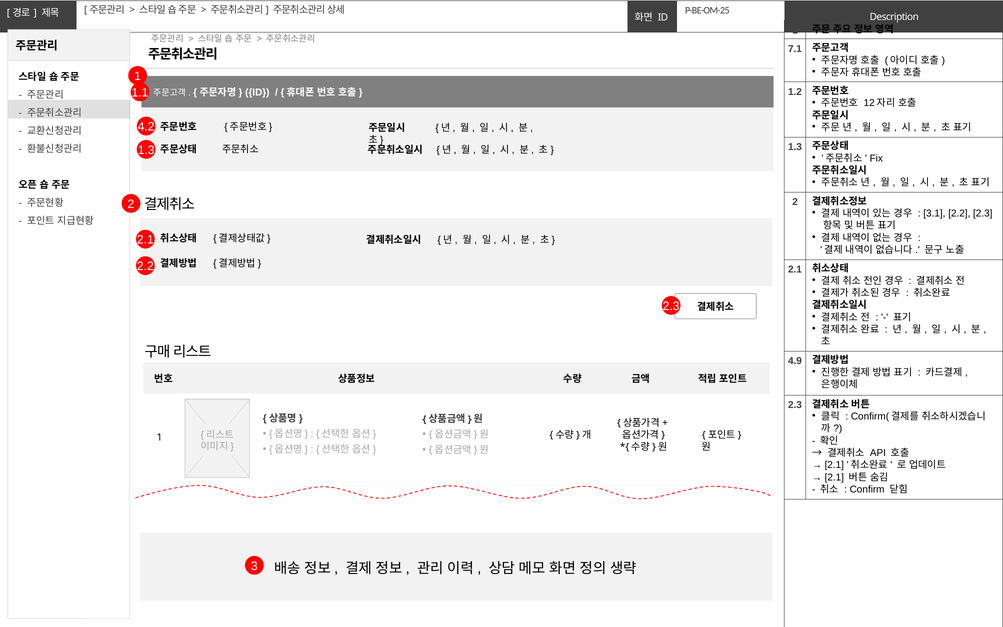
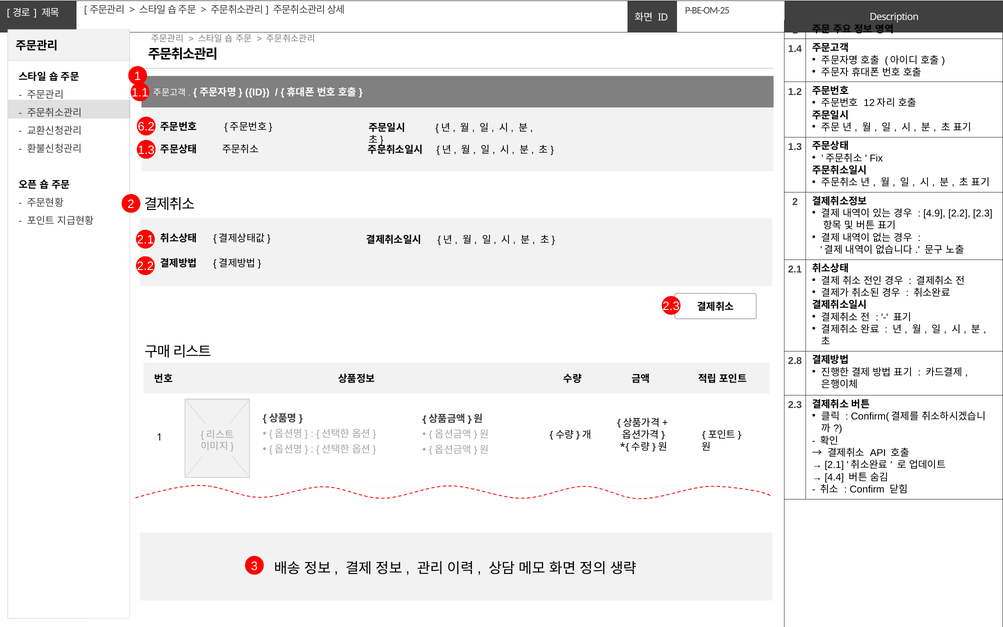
7.1: 7.1 -> 1.4 (795, 49)
4.2: 4.2 -> 6.2 (146, 127)
3.1: 3.1 -> 4.9 (934, 213)
4.9: 4.9 -> 2.8 (795, 361)
2.1: 2.1 -> 4.4 (834, 477)
